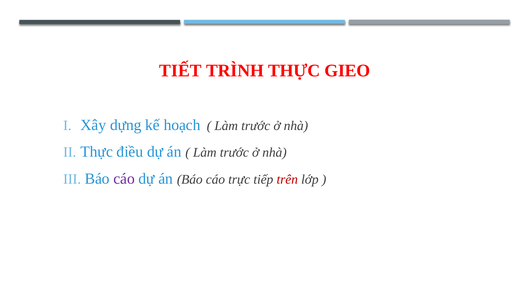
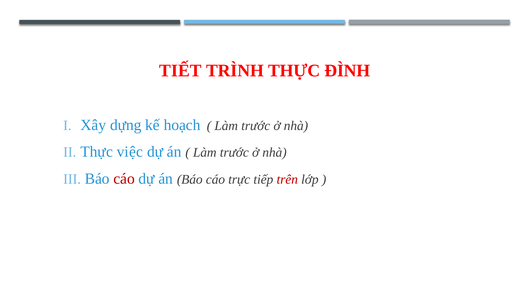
GIEO: GIEO -> ĐÌNH (347, 71)
điều: điều -> việc (130, 152)
cáo colour: purple -> red (124, 178)
